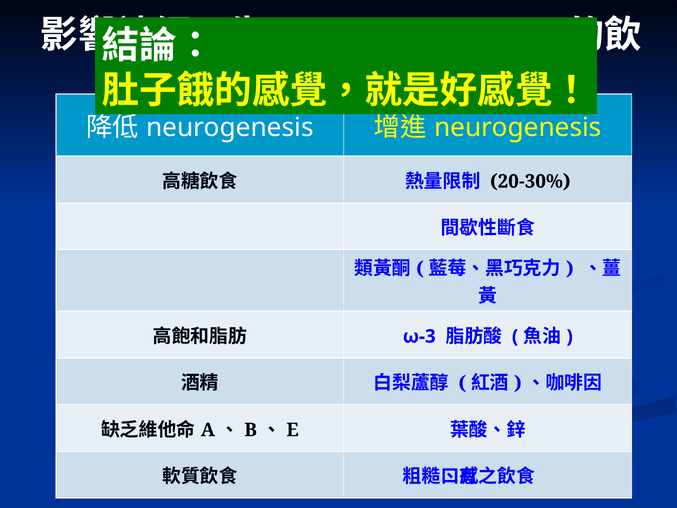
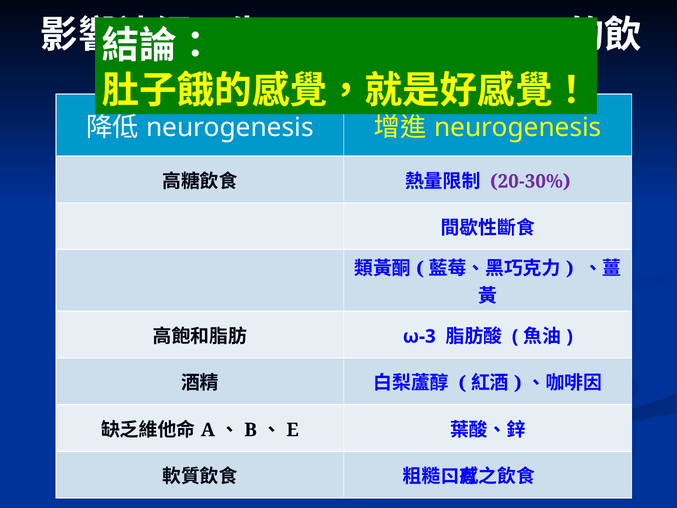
20-30% colour: black -> purple (530, 181)
